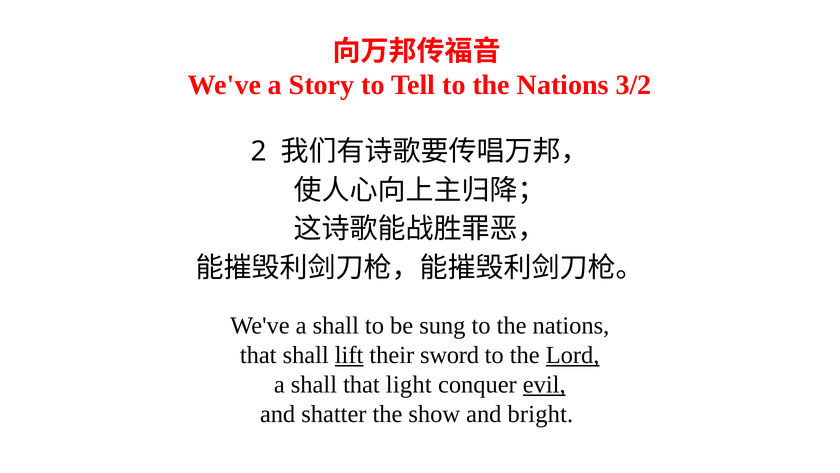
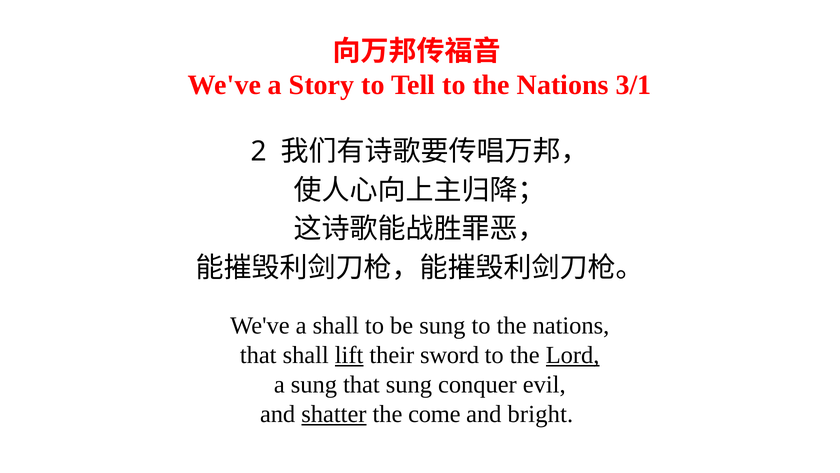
3/2: 3/2 -> 3/1 (634, 85)
shall: shall -> sung (314, 384)
that light: light -> sung (409, 384)
evil underline: present -> none (544, 384)
shatter underline: none -> present (334, 414)
show: show -> come (434, 414)
